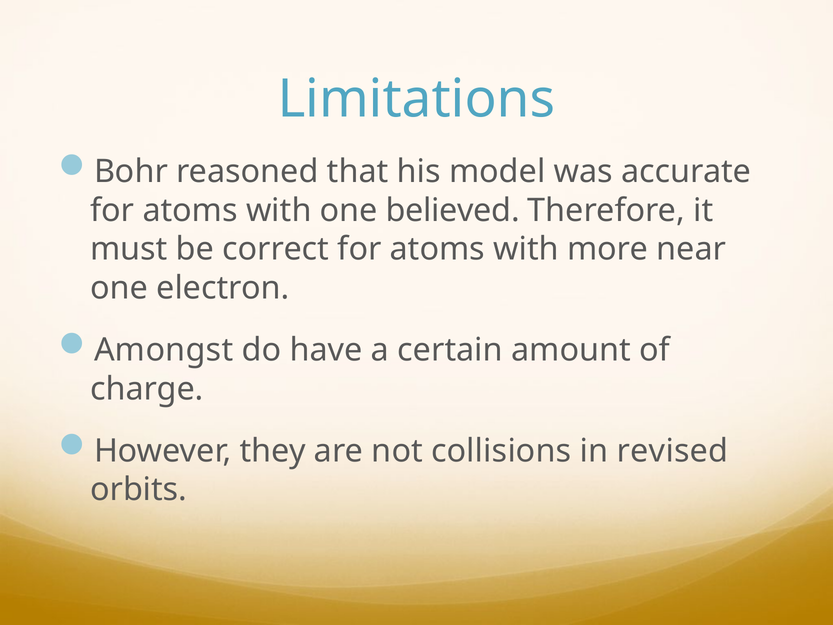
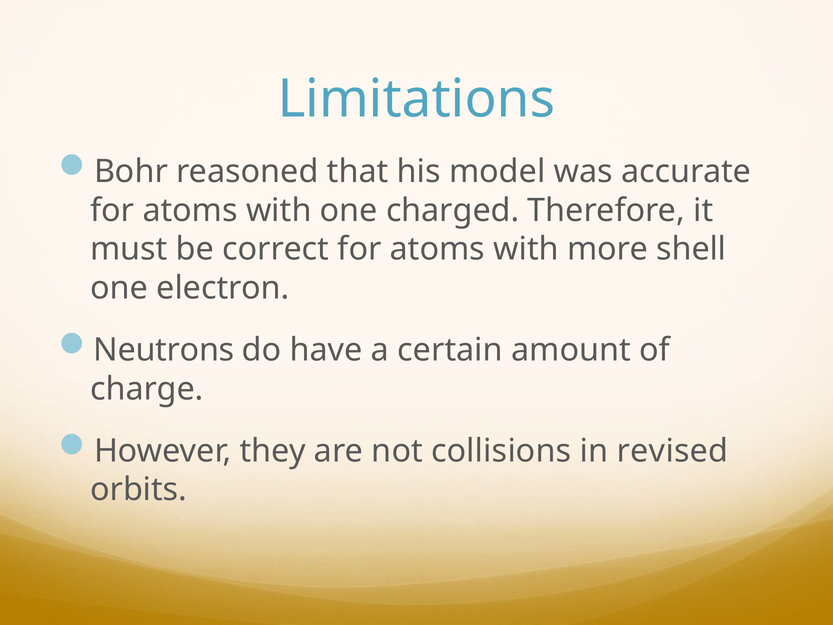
believed: believed -> charged (453, 210)
near: near -> shell (691, 249)
Amongst: Amongst -> Neutrons (164, 350)
